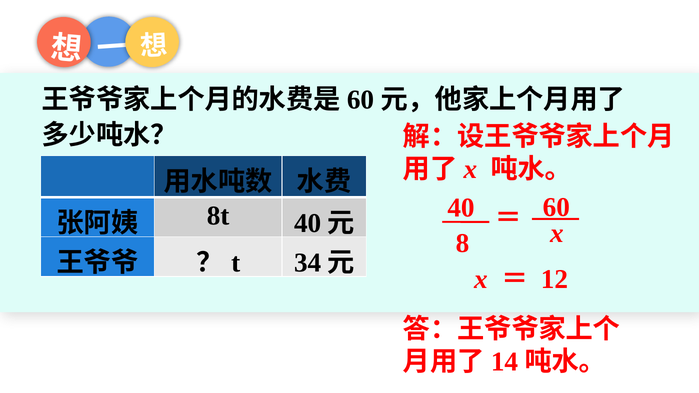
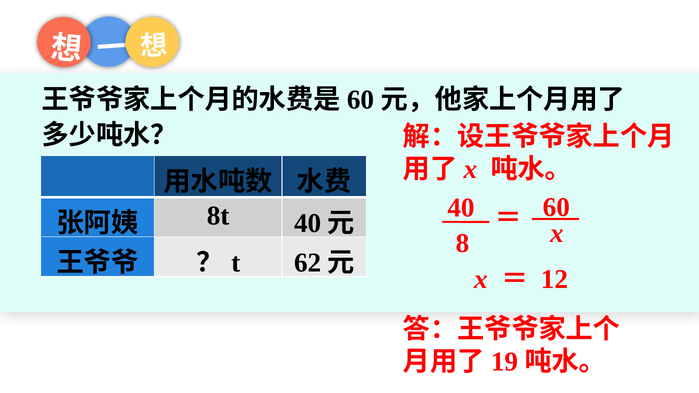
34: 34 -> 62 (308, 263)
14: 14 -> 19 (504, 362)
